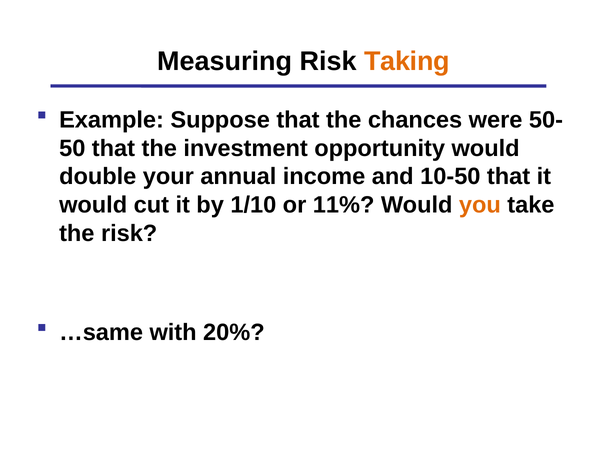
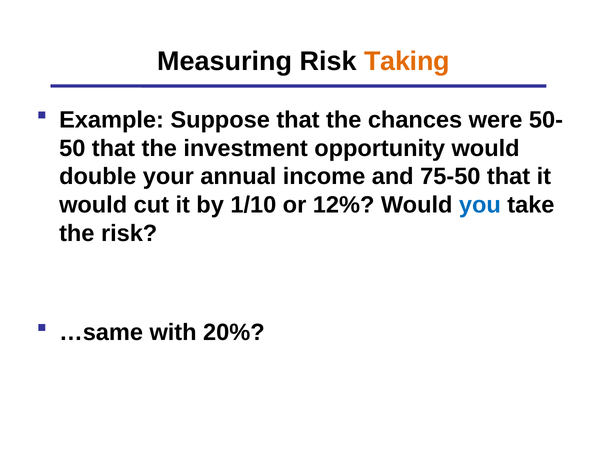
10-50: 10-50 -> 75-50 (450, 177)
11%: 11% -> 12% (344, 205)
you colour: orange -> blue (480, 205)
